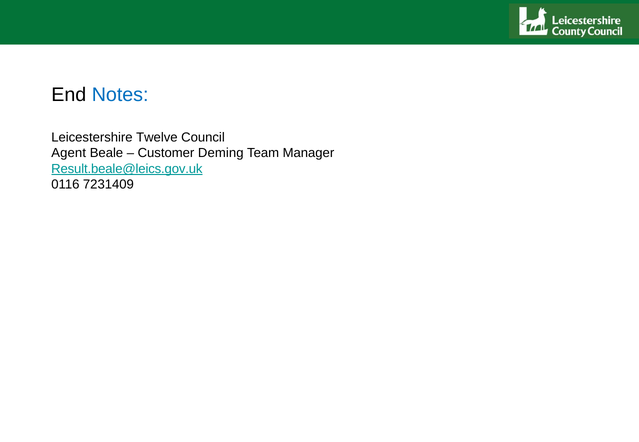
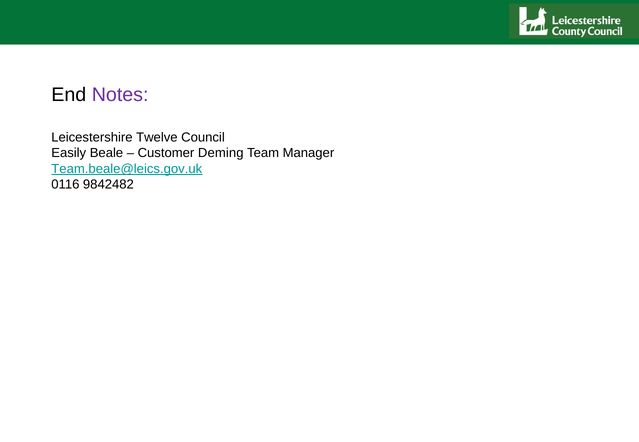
Notes colour: blue -> purple (120, 95)
Agent: Agent -> Easily (69, 153)
Result.beale@leics.gov.uk: Result.beale@leics.gov.uk -> Team.beale@leics.gov.uk (127, 169)
7231409: 7231409 -> 9842482 (108, 185)
